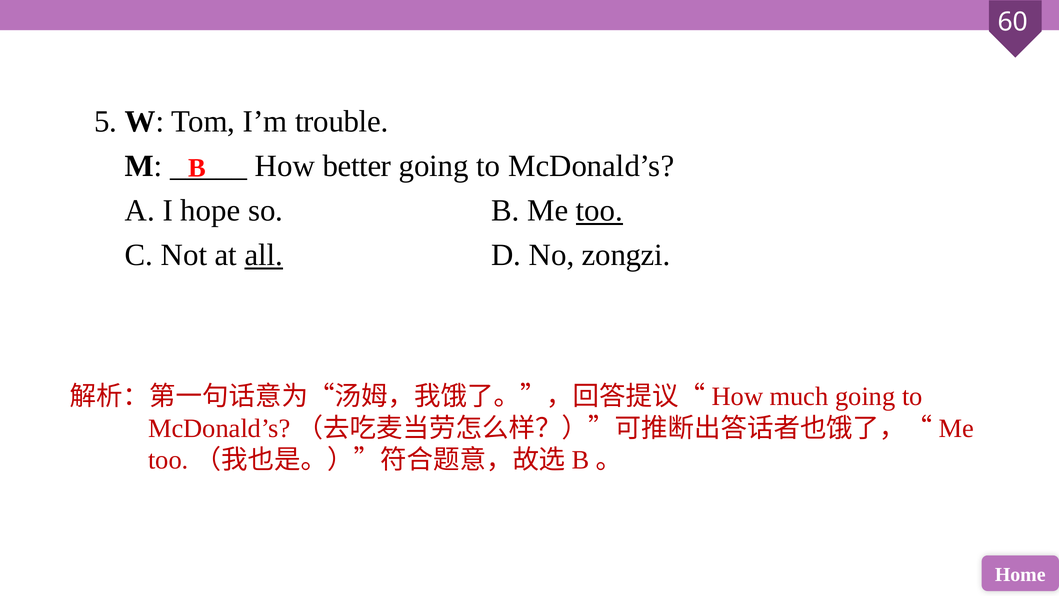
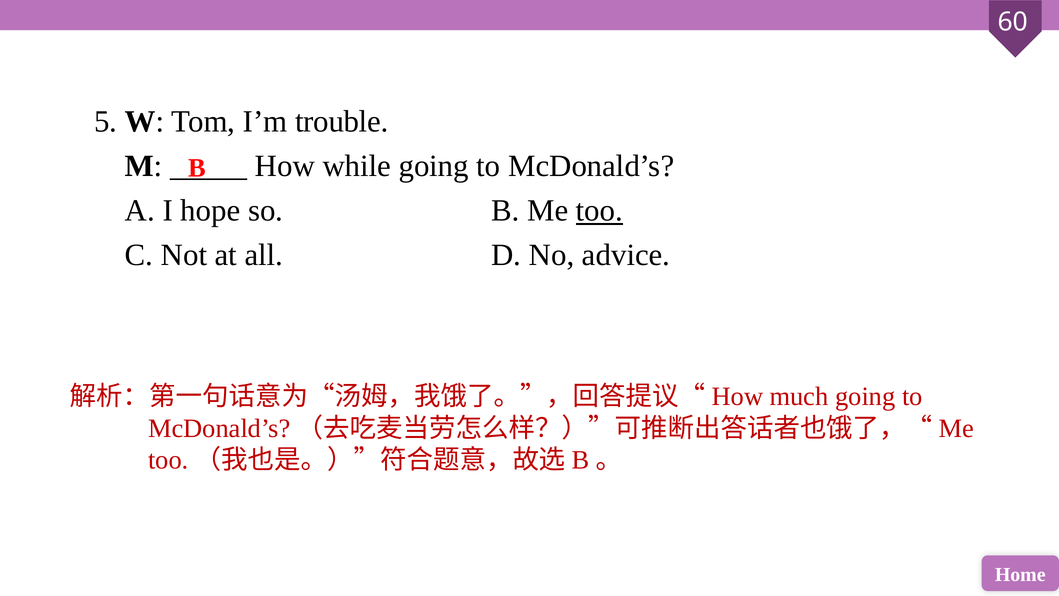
better: better -> while (357, 166)
all underline: present -> none (264, 255)
zongzi: zongzi -> advice (626, 255)
